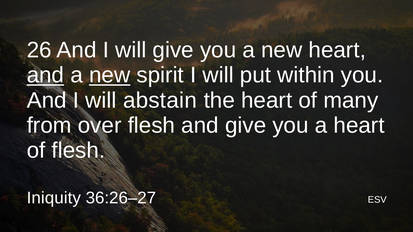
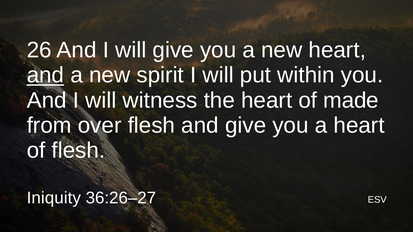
new underline: present -> none (110, 75)
abstain: abstain -> witness (160, 100)
many: many -> made (351, 100)
